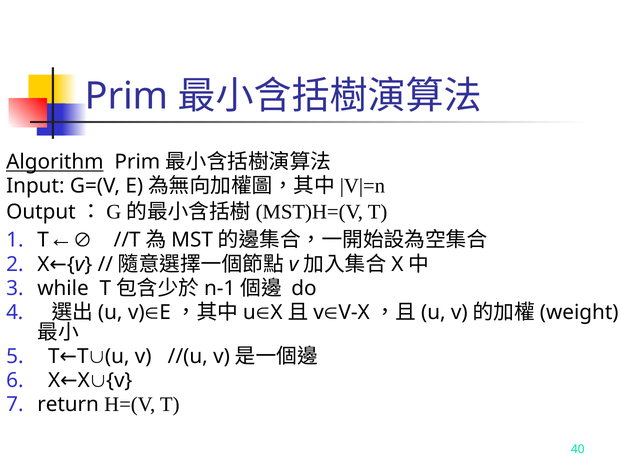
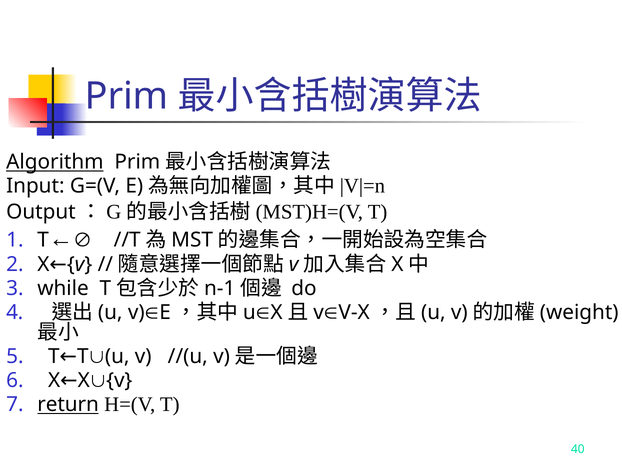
return underline: none -> present (68, 405)
